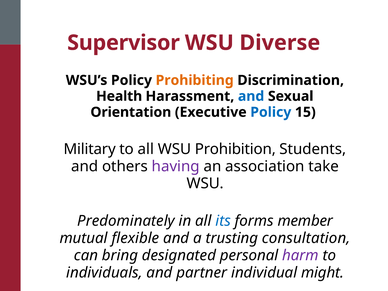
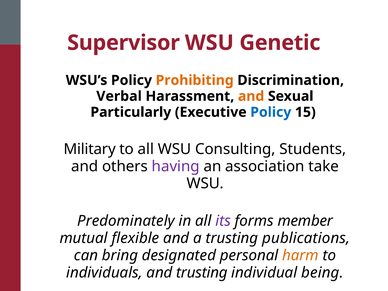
Diverse: Diverse -> Genetic (280, 43)
Health: Health -> Verbal (119, 96)
and colour: blue -> orange (251, 96)
Orientation: Orientation -> Particularly (131, 112)
Prohibition: Prohibition -> Consulting (235, 149)
its colour: blue -> purple (223, 221)
consultation: consultation -> publications (306, 238)
harm colour: purple -> orange (300, 255)
and partner: partner -> trusting (202, 273)
might: might -> being (322, 273)
